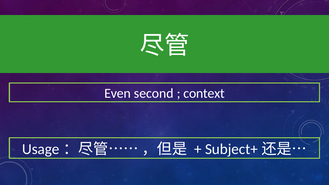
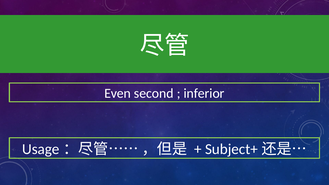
context: context -> inferior (204, 93)
